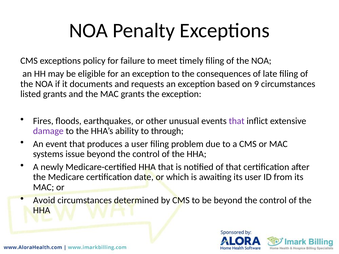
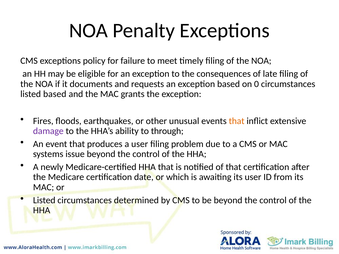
9: 9 -> 0 (256, 84)
listed grants: grants -> based (55, 94)
that colour: purple -> orange (237, 121)
Avoid: Avoid -> Listed (44, 200)
